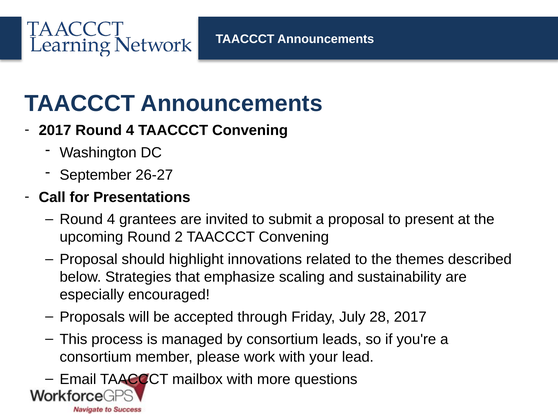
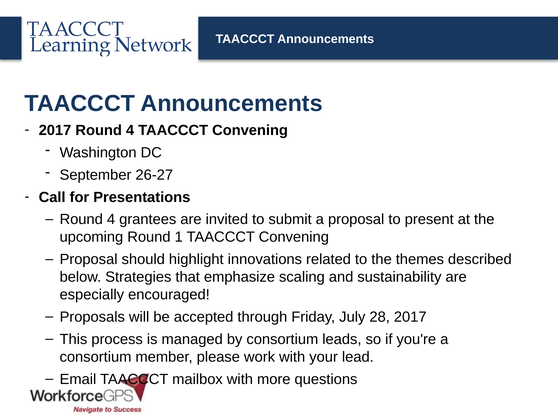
2: 2 -> 1 (179, 237)
